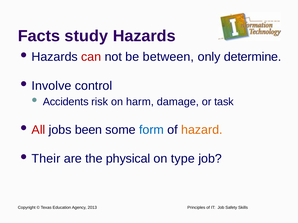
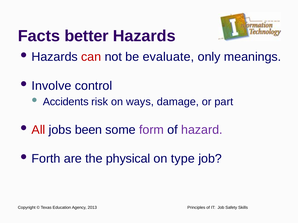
study: study -> better (86, 36)
between: between -> evaluate (168, 57)
determine: determine -> meanings (253, 57)
harm: harm -> ways (140, 102)
task: task -> part (224, 102)
form colour: blue -> purple (152, 130)
hazard colour: orange -> purple (202, 130)
Their: Their -> Forth (46, 159)
